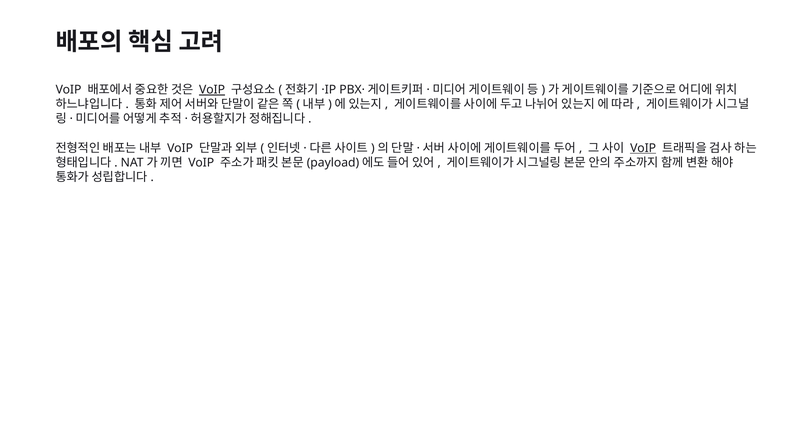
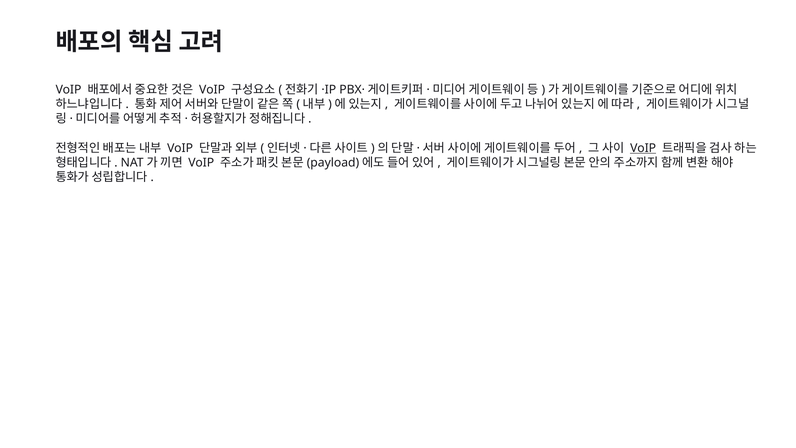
VoIP underline: present -> none (212, 90)
